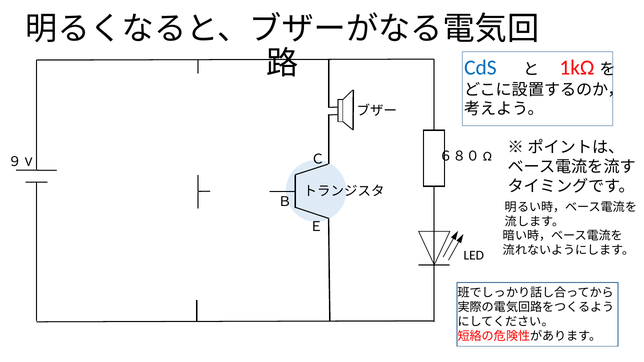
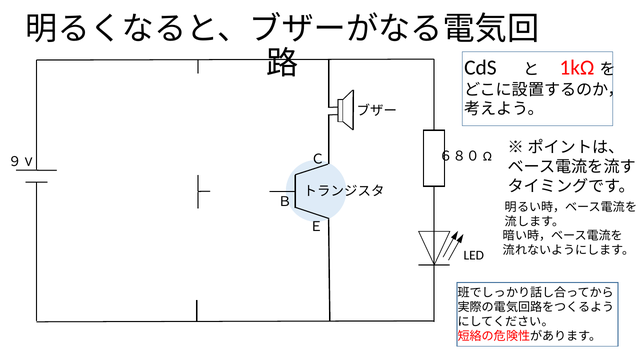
CdS colour: blue -> black (480, 68)
